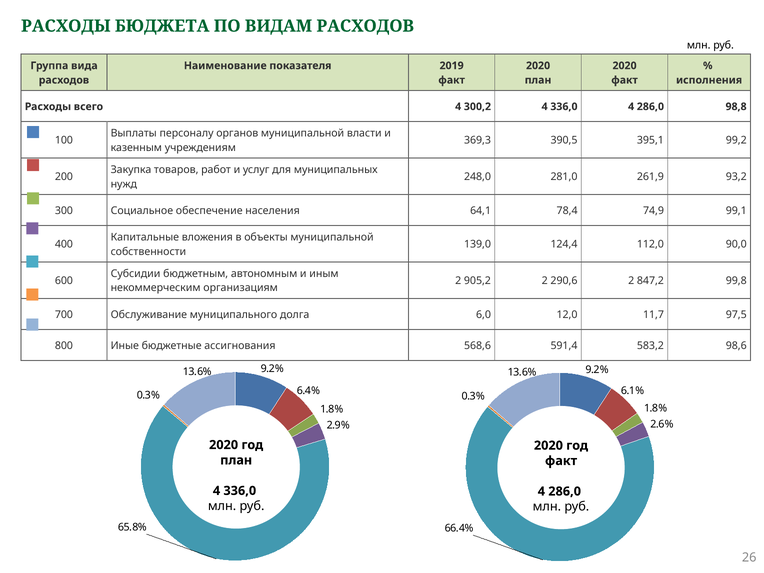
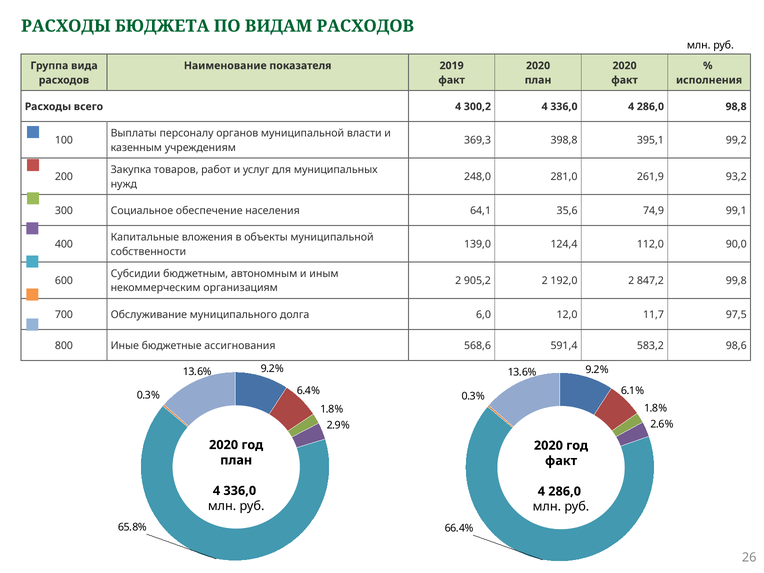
390,5: 390,5 -> 398,8 (564, 140)
78,4: 78,4 -> 35,6 (567, 211)
290,6: 290,6 -> 192,0 (564, 281)
